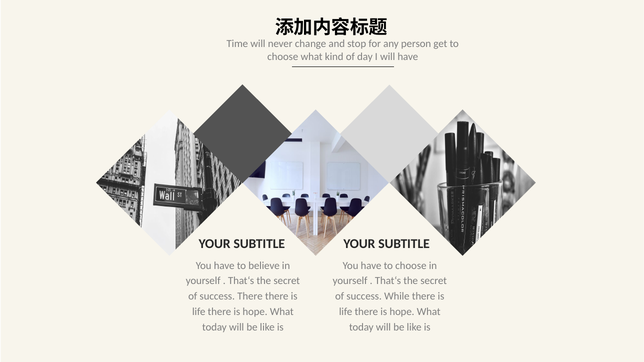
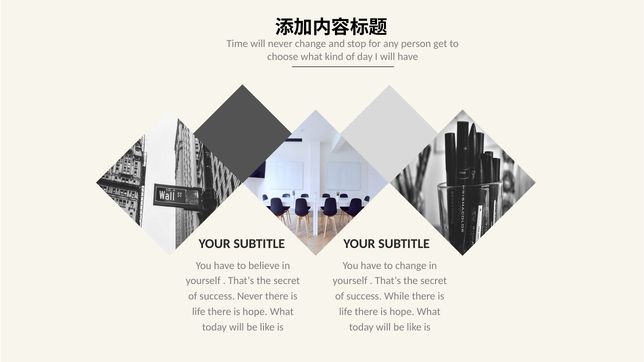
have to choose: choose -> change (411, 266)
success There: There -> Never (250, 297)
